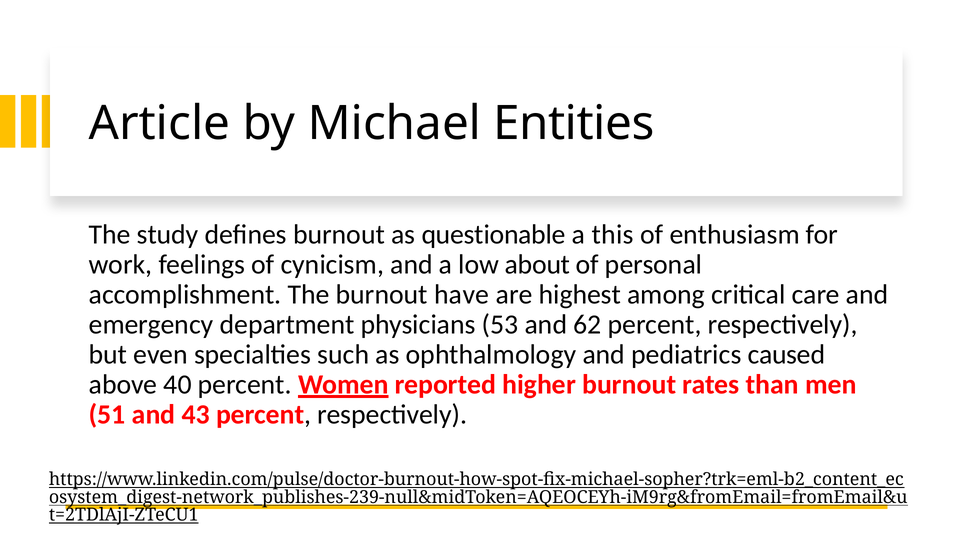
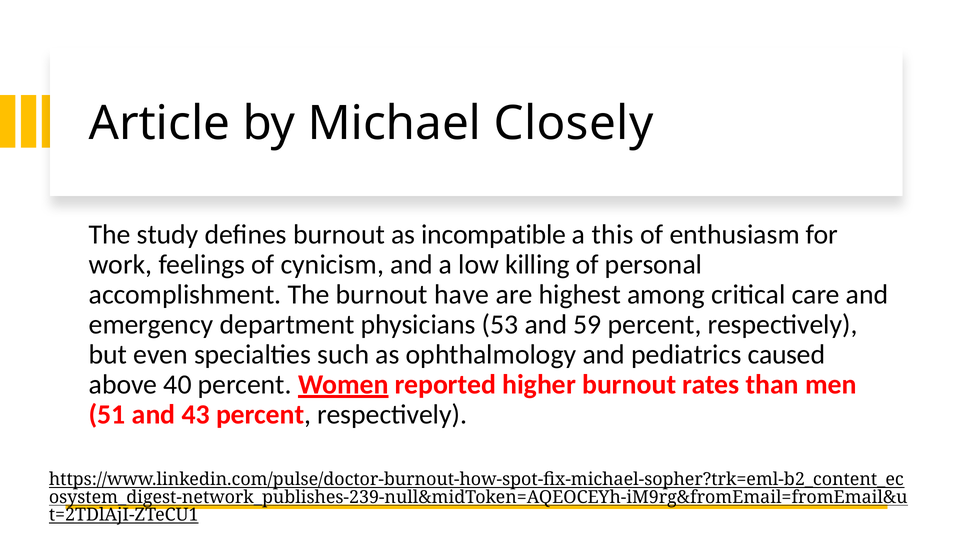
Entities: Entities -> Closely (573, 124)
questionable: questionable -> incompatible (494, 235)
about: about -> killing (537, 265)
62: 62 -> 59 (587, 325)
